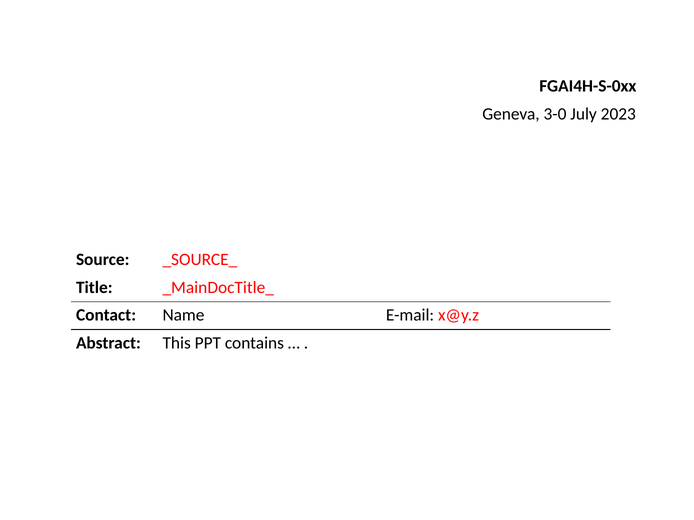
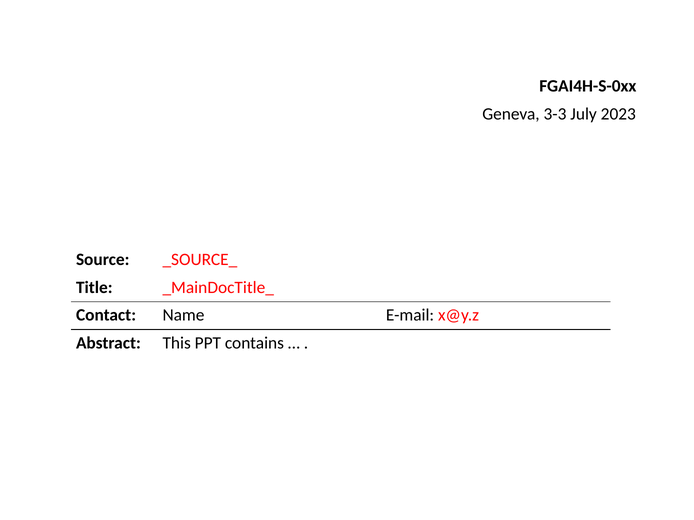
3-0: 3-0 -> 3-3 (555, 114)
